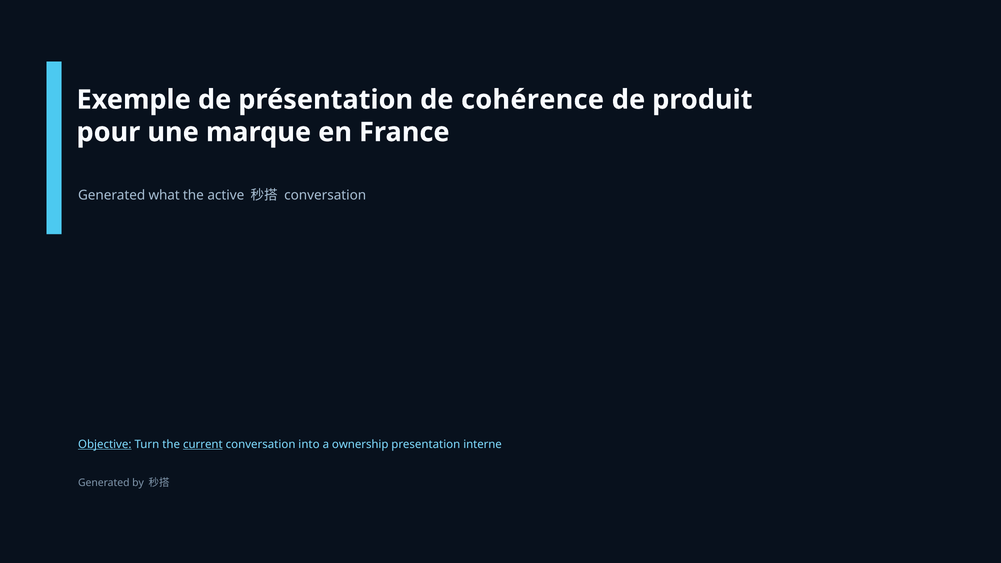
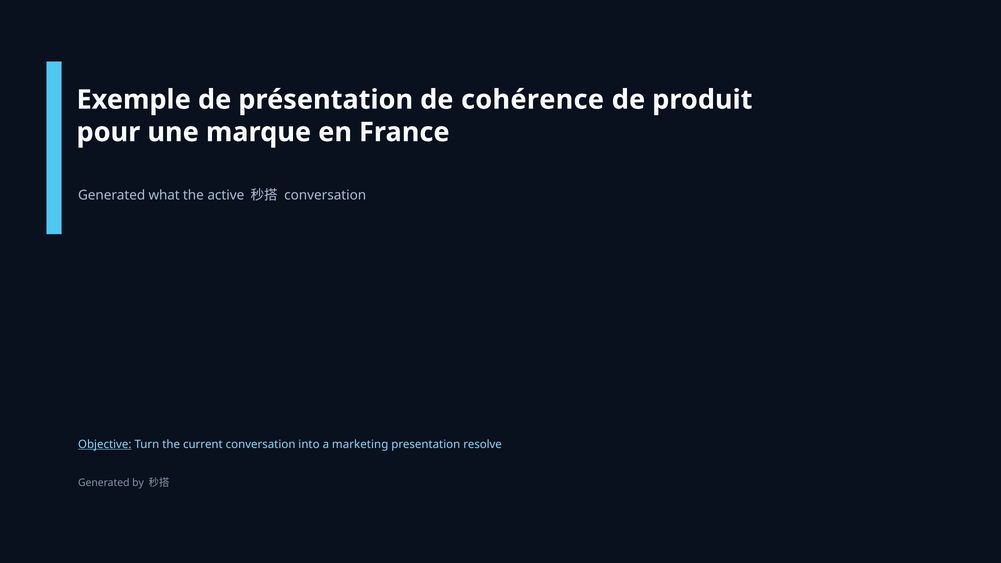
current underline: present -> none (203, 444)
ownership: ownership -> marketing (360, 444)
interne: interne -> resolve (483, 444)
